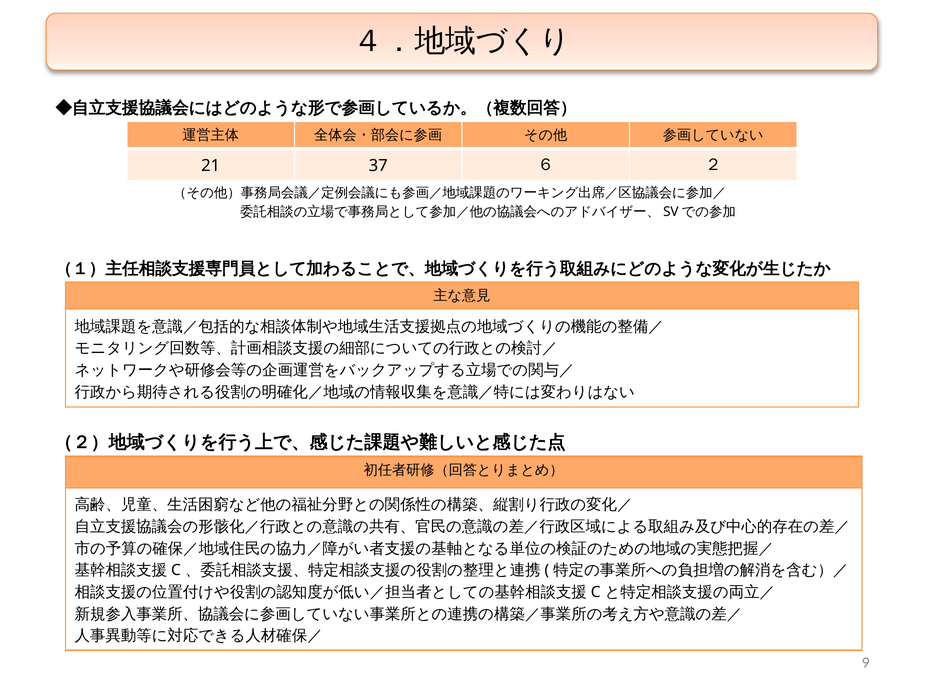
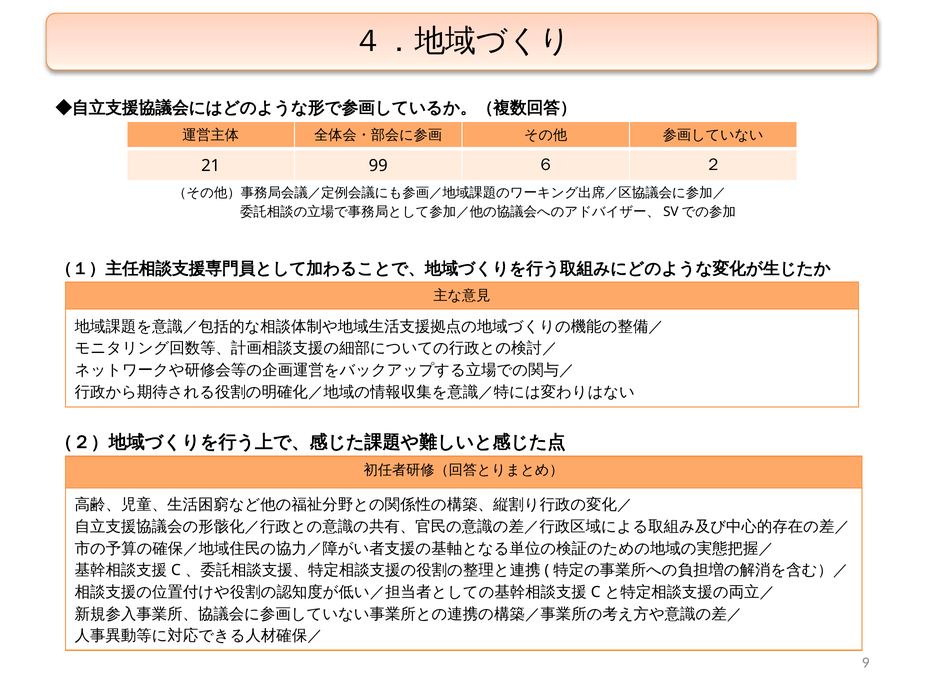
37: 37 -> 99 (378, 166)
